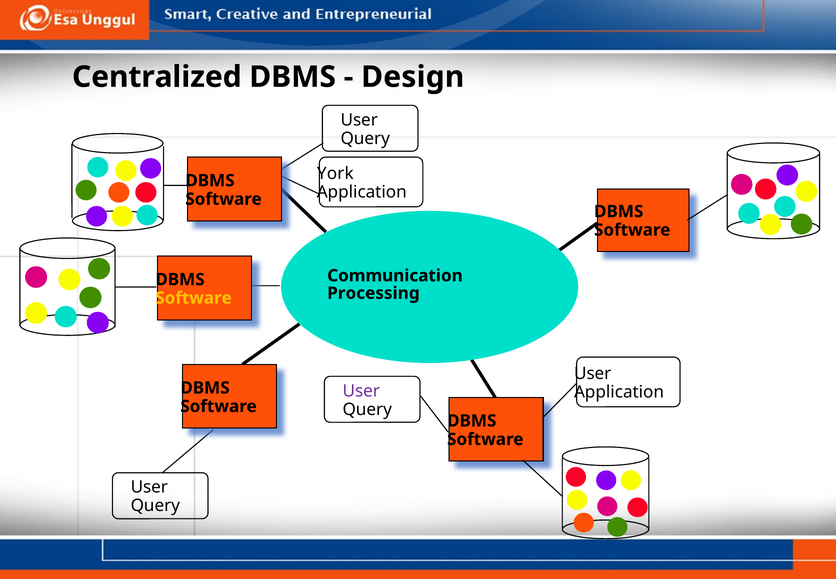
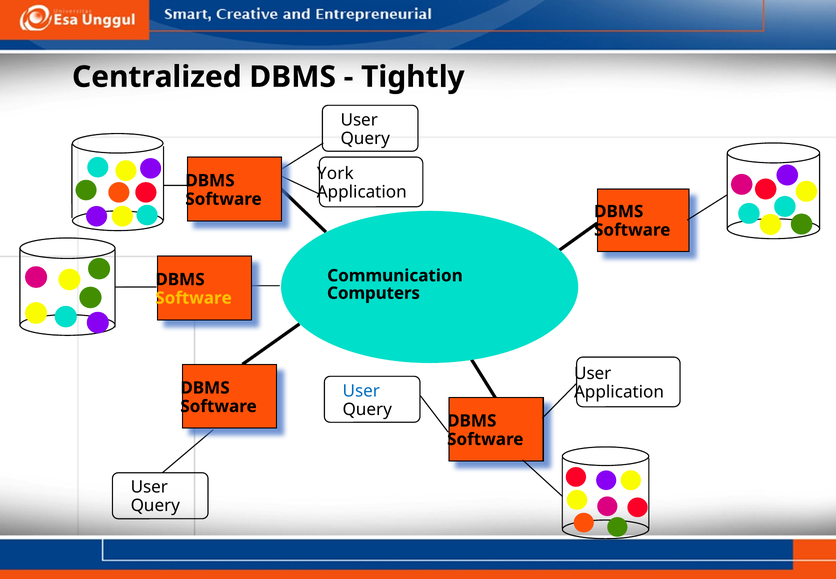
Design: Design -> Tightly (413, 77)
Processing: Processing -> Computers (374, 293)
User colour: purple -> blue (361, 391)
